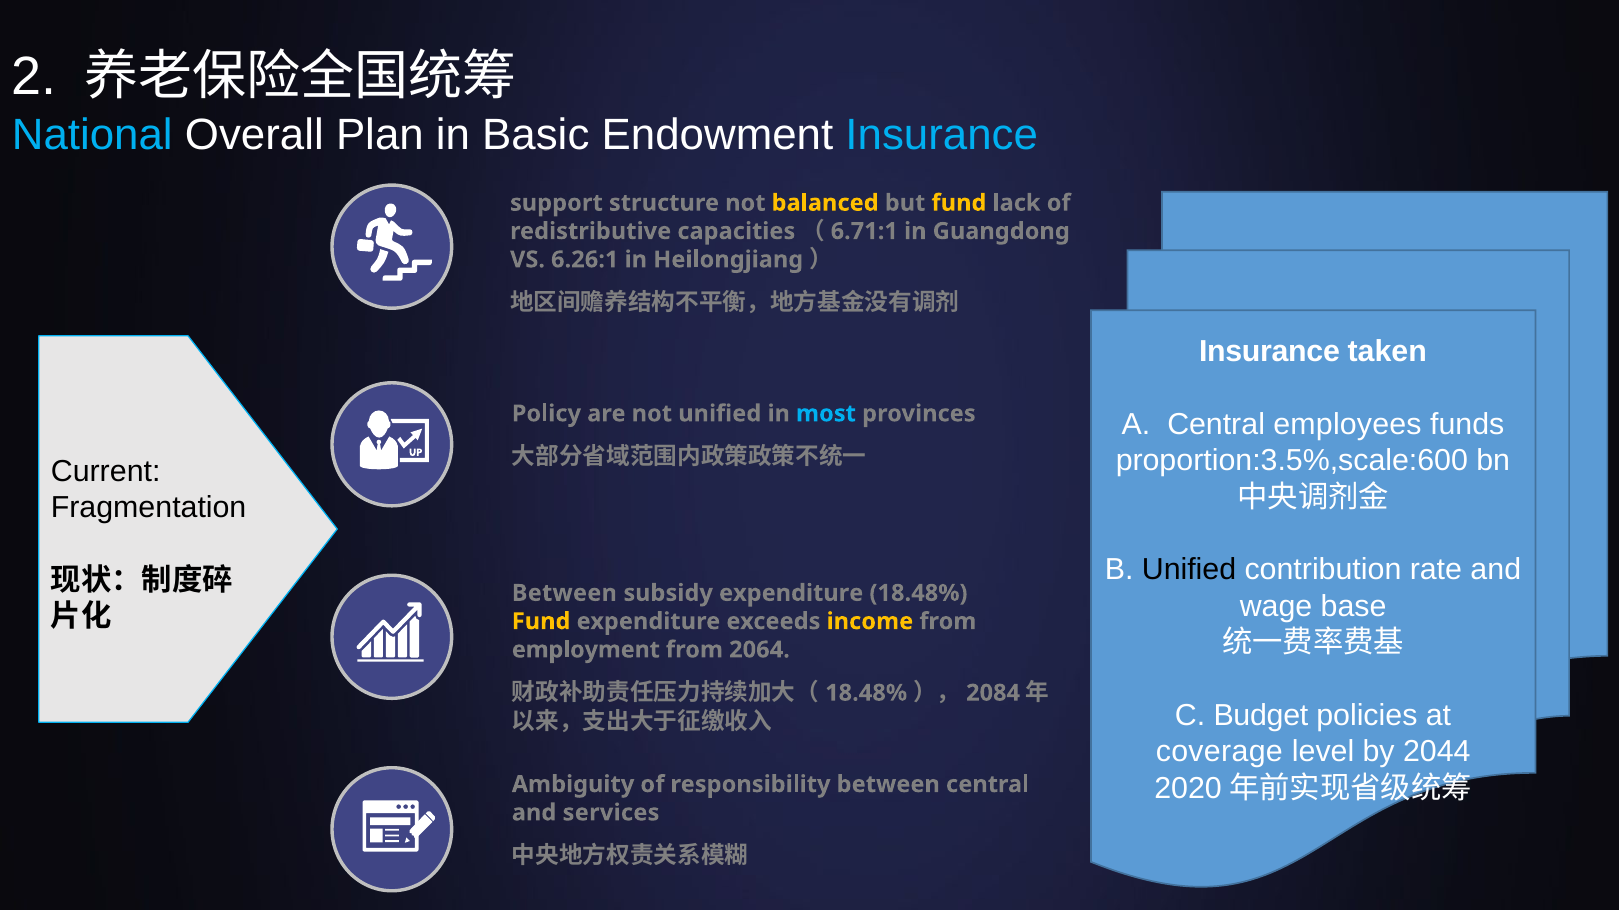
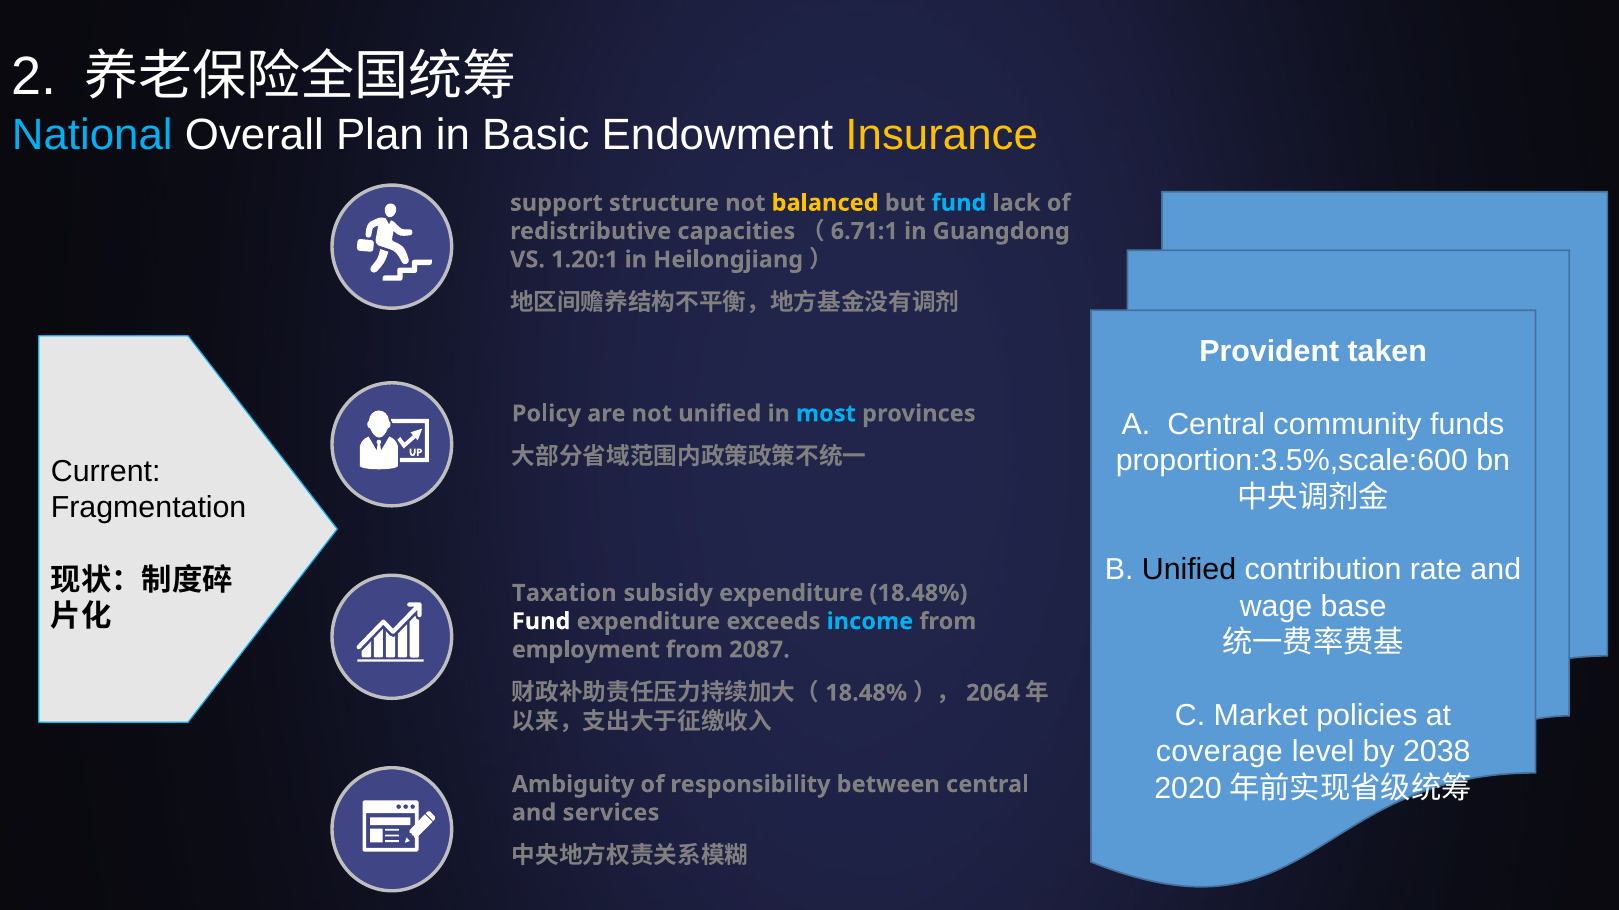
Insurance colour: light blue -> yellow (942, 135)
fund colour: yellow -> light blue (959, 203)
6.26:1: 6.26:1 -> 1.20:1 (585, 260)
Insurance: Insurance -> Provident (1269, 352)
employees: employees -> community (1348, 425)
Between: Between -> Taxation (564, 593)
Fund colour: yellow -> white (541, 622)
income colour: yellow -> light blue (870, 622)
2064: 2064 -> 2087 (759, 650)
2084: 2084 -> 2064 (993, 693)
Budget: Budget -> Market (1261, 716)
2044: 2044 -> 2038 (1437, 753)
